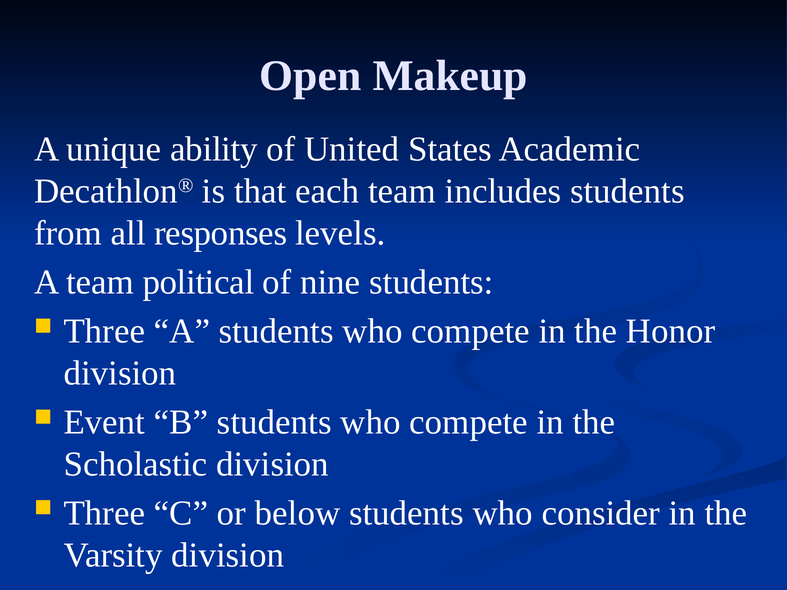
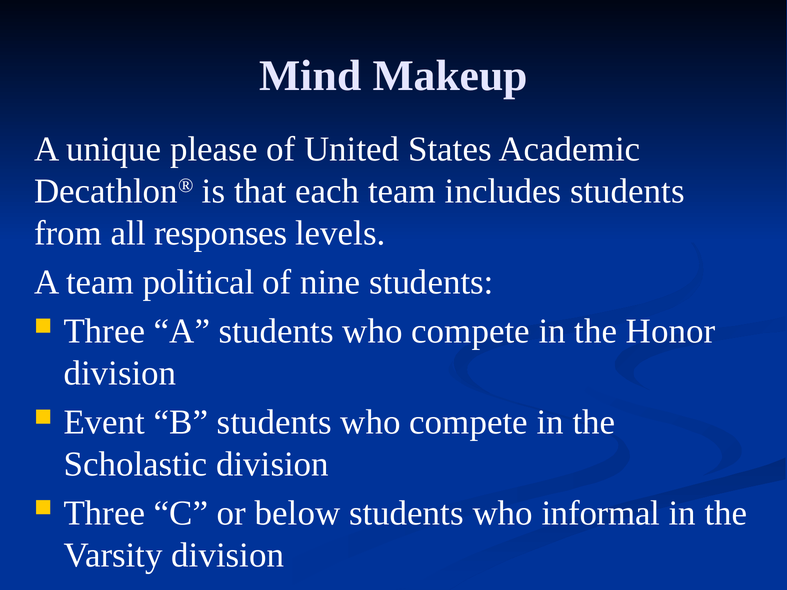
Open: Open -> Mind (310, 76)
ability: ability -> please (214, 149)
consider: consider -> informal (601, 513)
